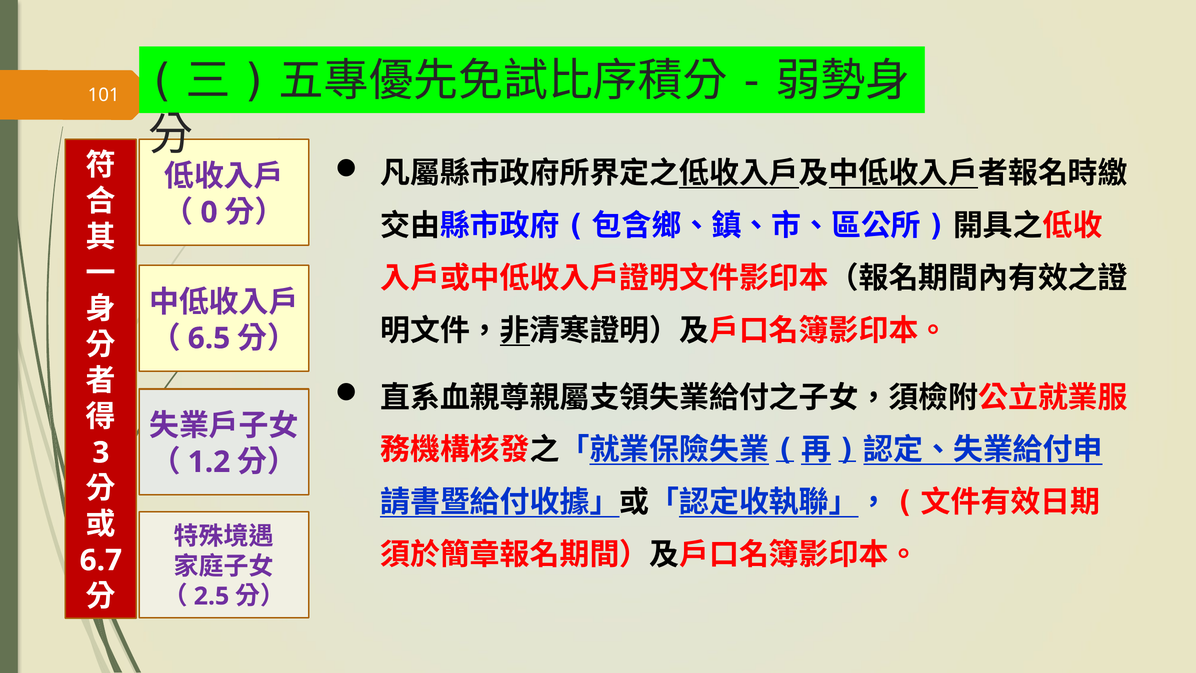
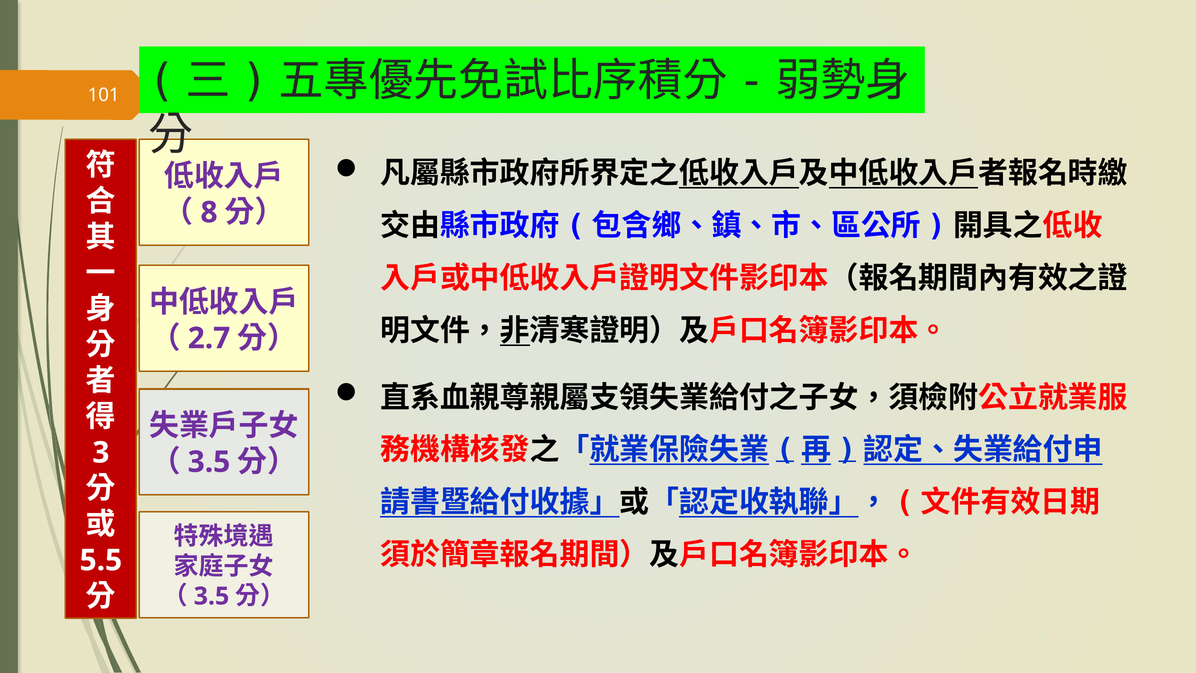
0: 0 -> 8 (209, 212)
6.5: 6.5 -> 2.7 (209, 338)
1.2: 1.2 -> 3.5 (209, 462)
6.7: 6.7 -> 5.5 (101, 560)
2.5: 2.5 -> 3.5 (211, 596)
